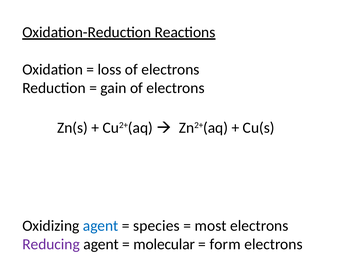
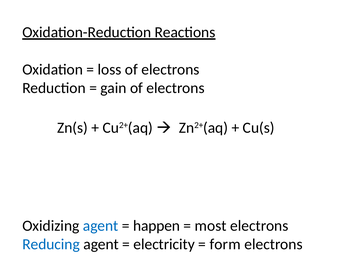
species: species -> happen (157, 226)
Reducing colour: purple -> blue (51, 244)
molecular: molecular -> electricity (164, 244)
